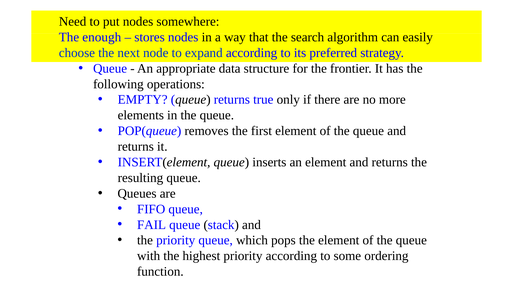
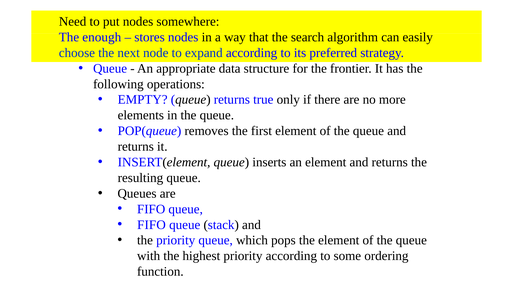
FAIL: FAIL -> FIFO (151, 225)
